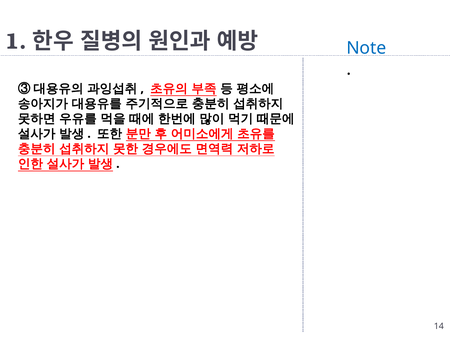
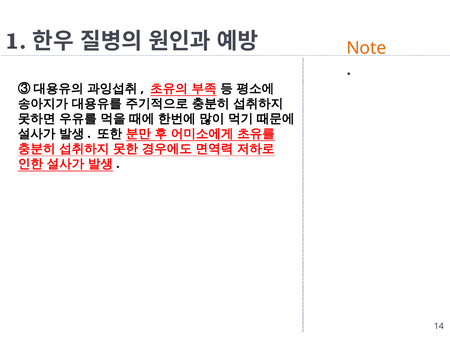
Note colour: blue -> orange (366, 48)
